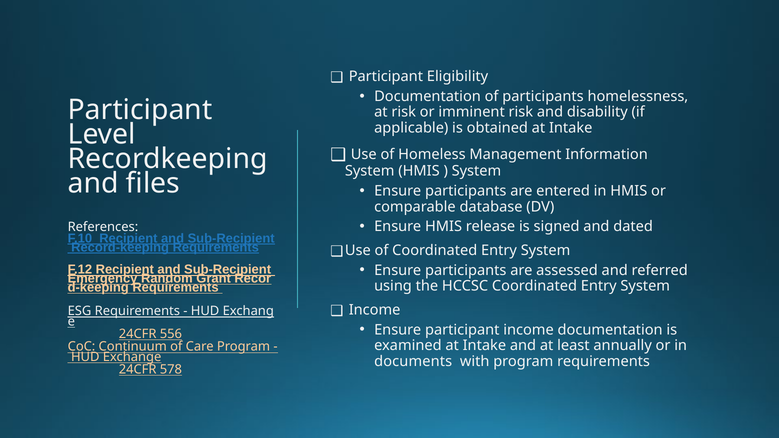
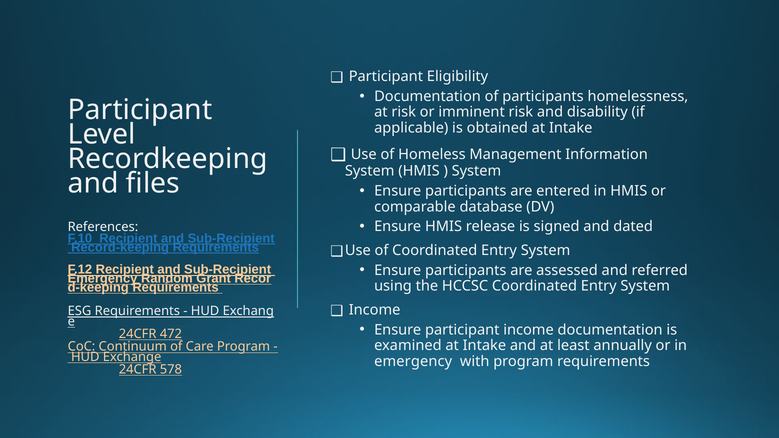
556: 556 -> 472 (171, 334)
documents: documents -> emergency (413, 361)
